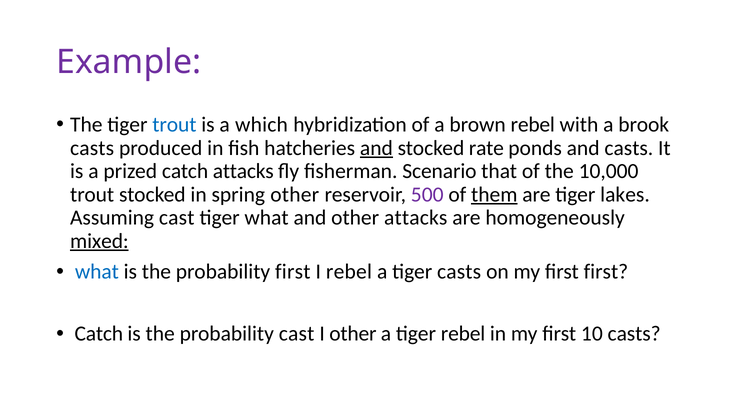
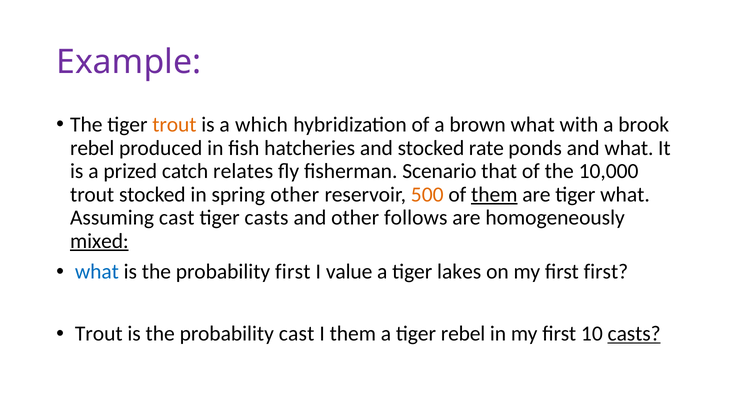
trout colour: blue -> orange (174, 125)
brown rebel: rebel -> what (533, 125)
casts: casts -> rebel (92, 148)
and underline: present -> none (376, 148)
and casts: casts -> what (629, 148)
catch attacks: attacks -> relates (243, 171)
500 colour: purple -> orange (427, 195)
tiger lakes: lakes -> what (625, 195)
tiger what: what -> casts (266, 218)
other attacks: attacks -> follows (416, 218)
I rebel: rebel -> value (349, 272)
tiger casts: casts -> lakes (459, 272)
Catch: Catch -> Trout (99, 334)
I other: other -> them (353, 334)
casts underline: none -> present (634, 334)
